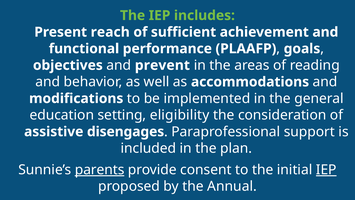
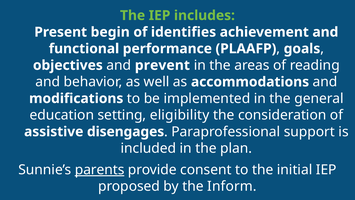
reach: reach -> begin (110, 32)
sufficient: sufficient -> identifies (184, 32)
IEP underline: present -> none (326, 170)
Annual: Annual -> Inform (232, 186)
